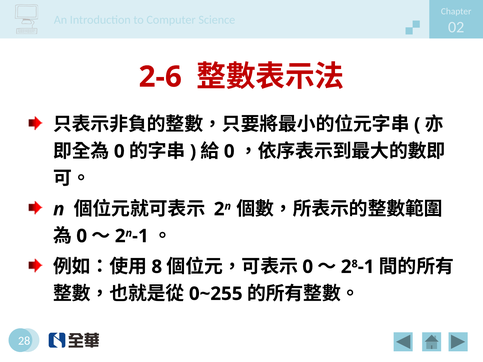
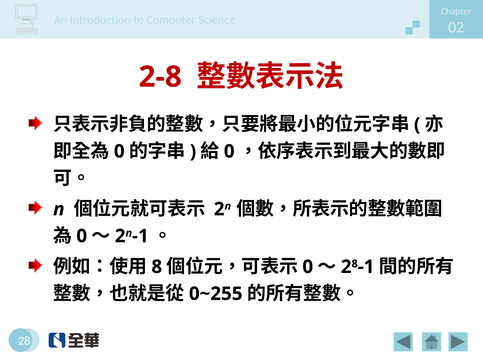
2-6: 2-6 -> 2-8 (160, 77)
